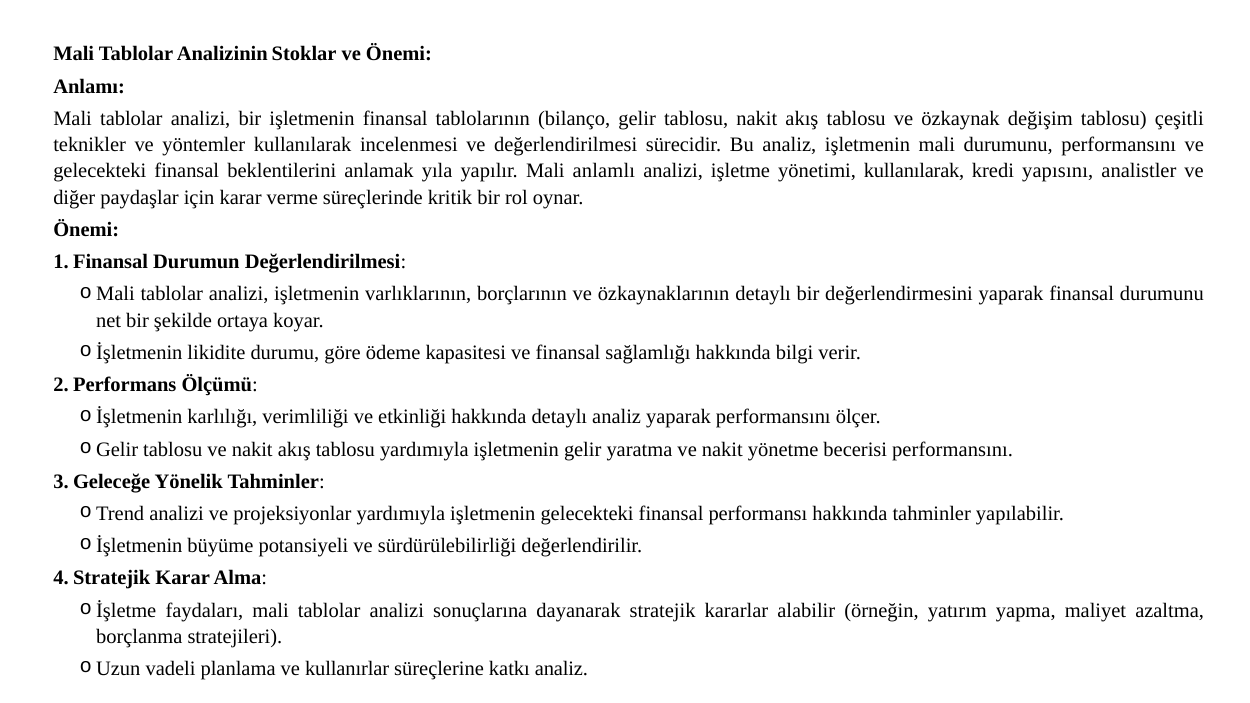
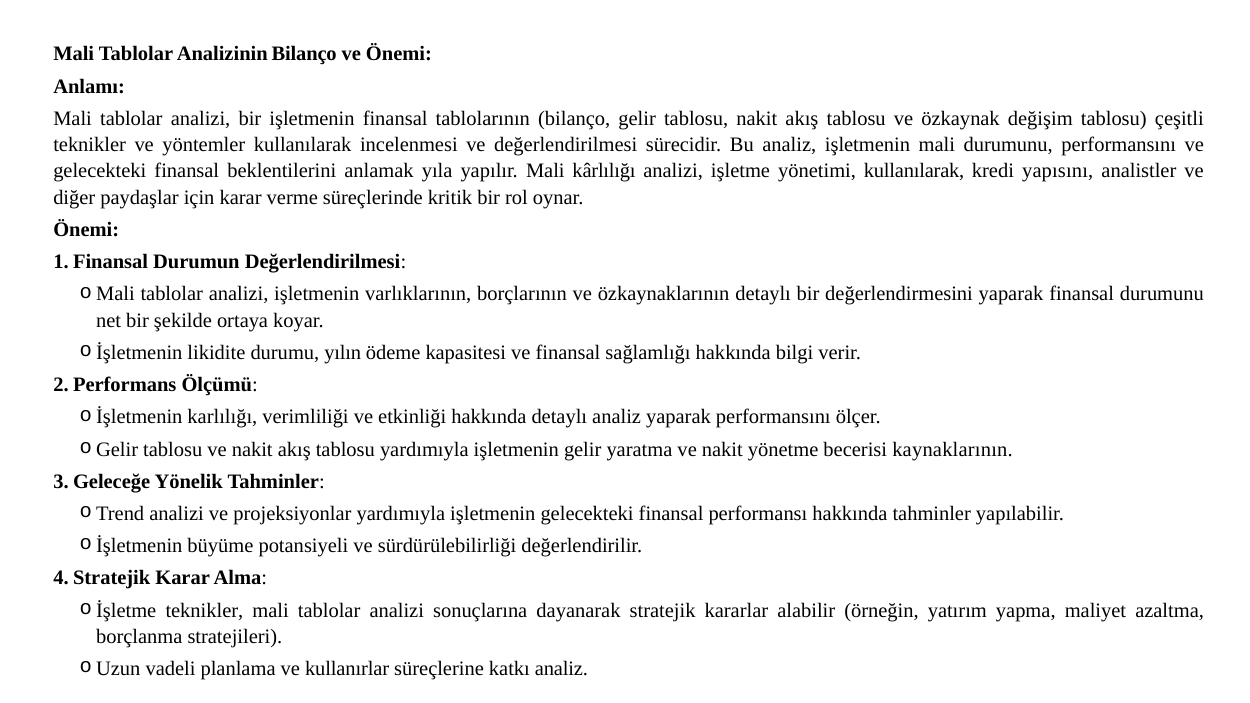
Analizinin Stoklar: Stoklar -> Bilanço (304, 54)
anlamlı: anlamlı -> kârlılığı (604, 171)
göre: göre -> yılın (343, 353)
becerisi performansını: performansını -> kaynaklarının (953, 449)
faydaları: faydaları -> teknikler (204, 610)
